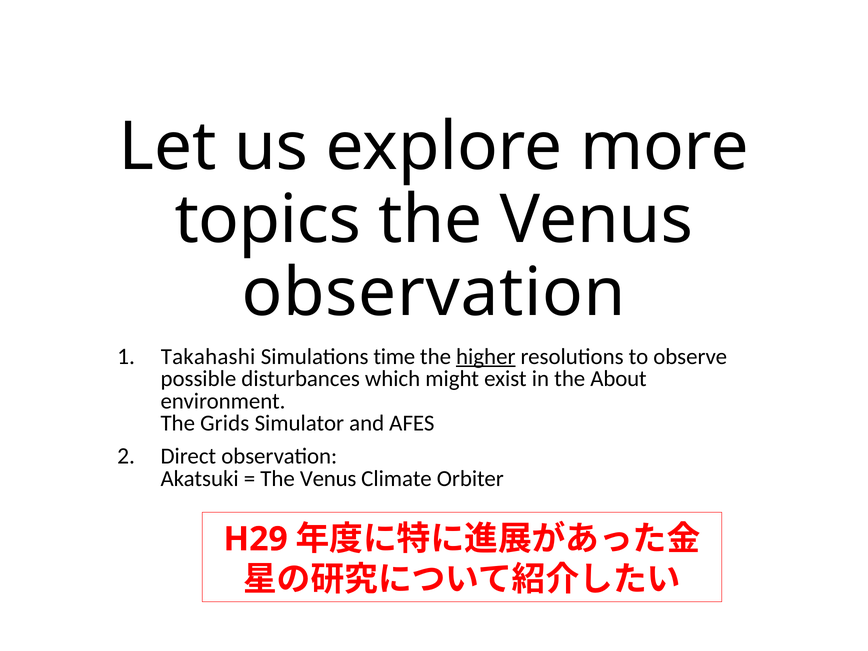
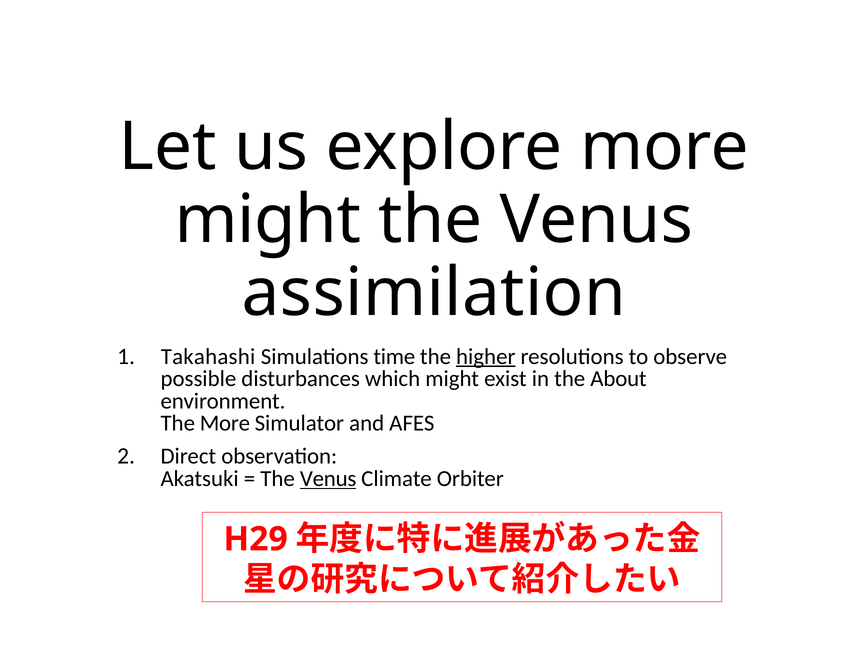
topics: topics -> might (268, 220)
observation: observation -> assimilation (434, 293)
The Grids: Grids -> More (225, 423)
Venus underline: none -> present (328, 479)
